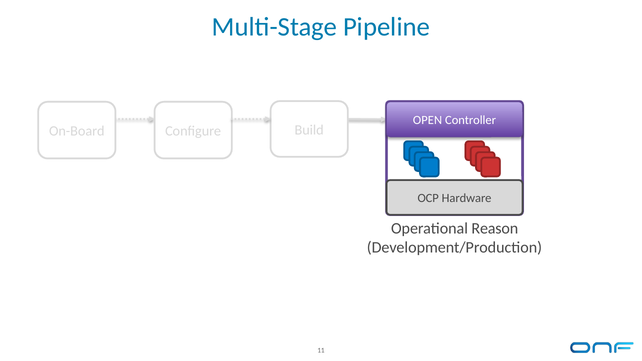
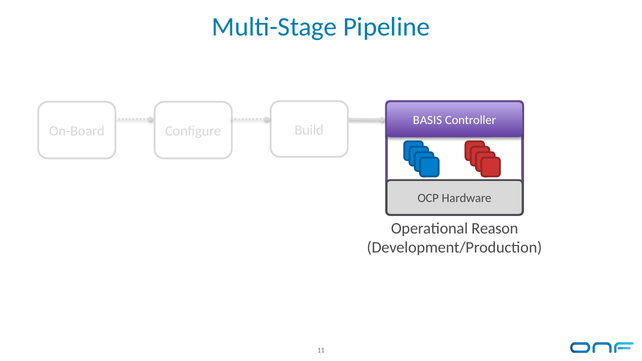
OPEN: OPEN -> BASIS (428, 120)
